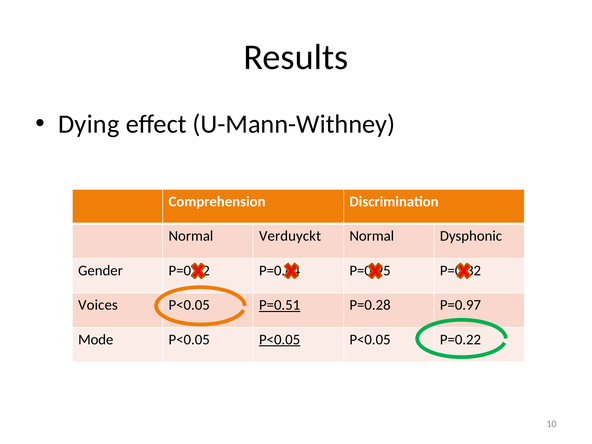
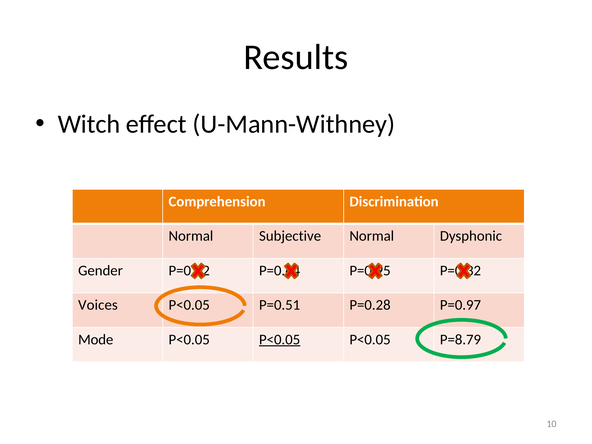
Dying: Dying -> Witch (89, 124)
Verduyckt: Verduyckt -> Subjective (290, 236)
P=0.51 underline: present -> none (280, 305)
P=0.22: P=0.22 -> P=8.79 (460, 340)
